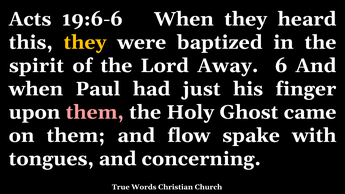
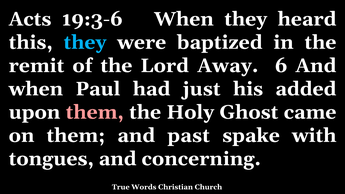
19:6-6: 19:6-6 -> 19:3-6 (92, 19)
they colour: yellow -> light blue (85, 42)
spirit: spirit -> remit (36, 66)
finger: finger -> added (306, 89)
flow: flow -> past (189, 136)
